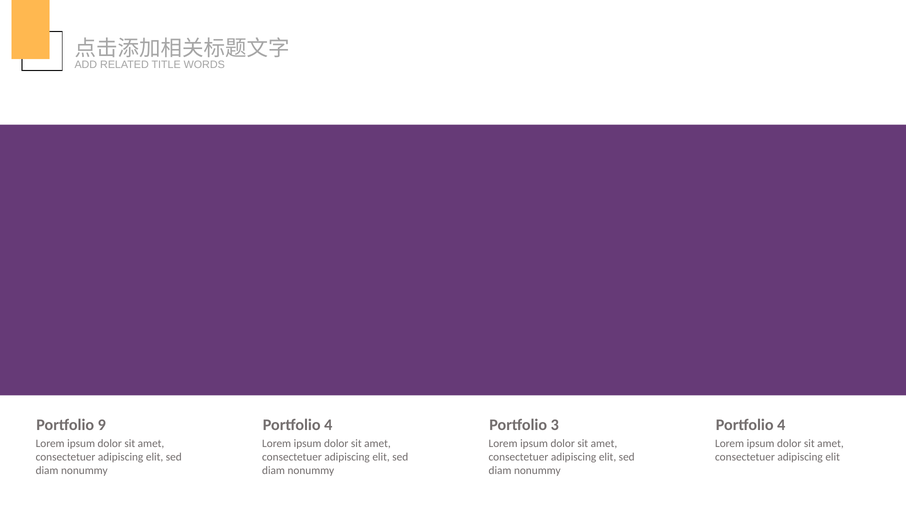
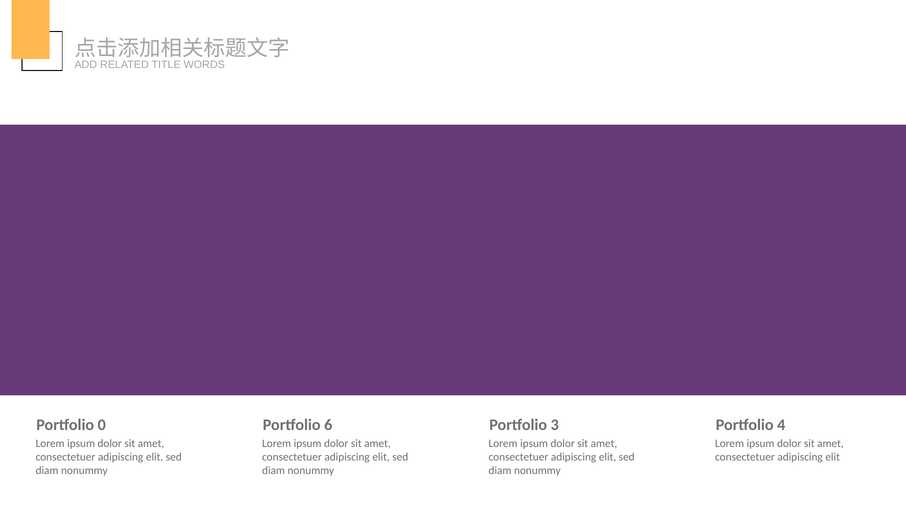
9: 9 -> 0 (102, 425)
4: 4 -> 6 (328, 425)
